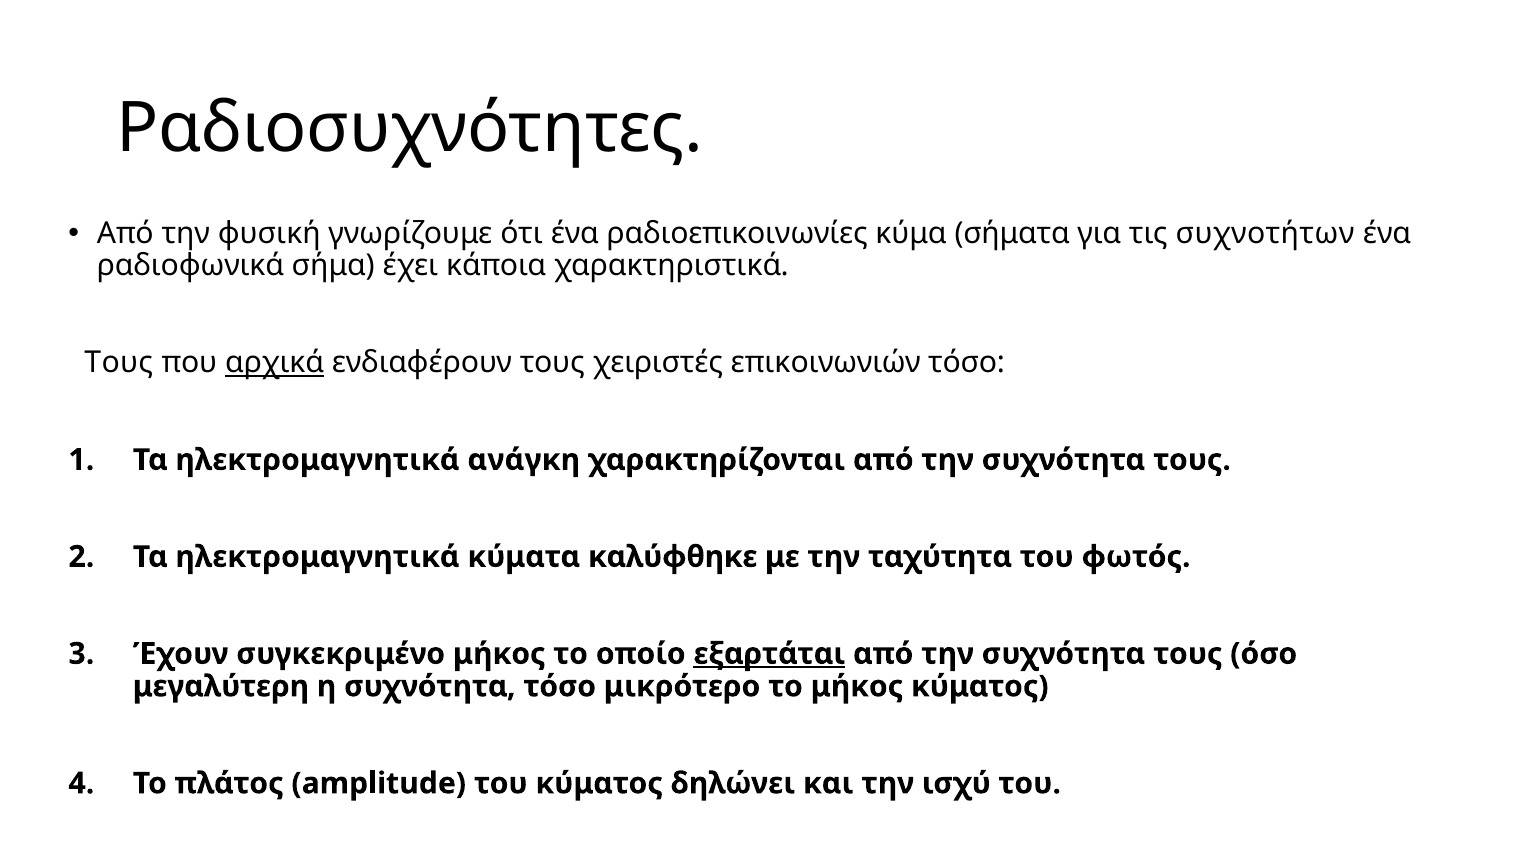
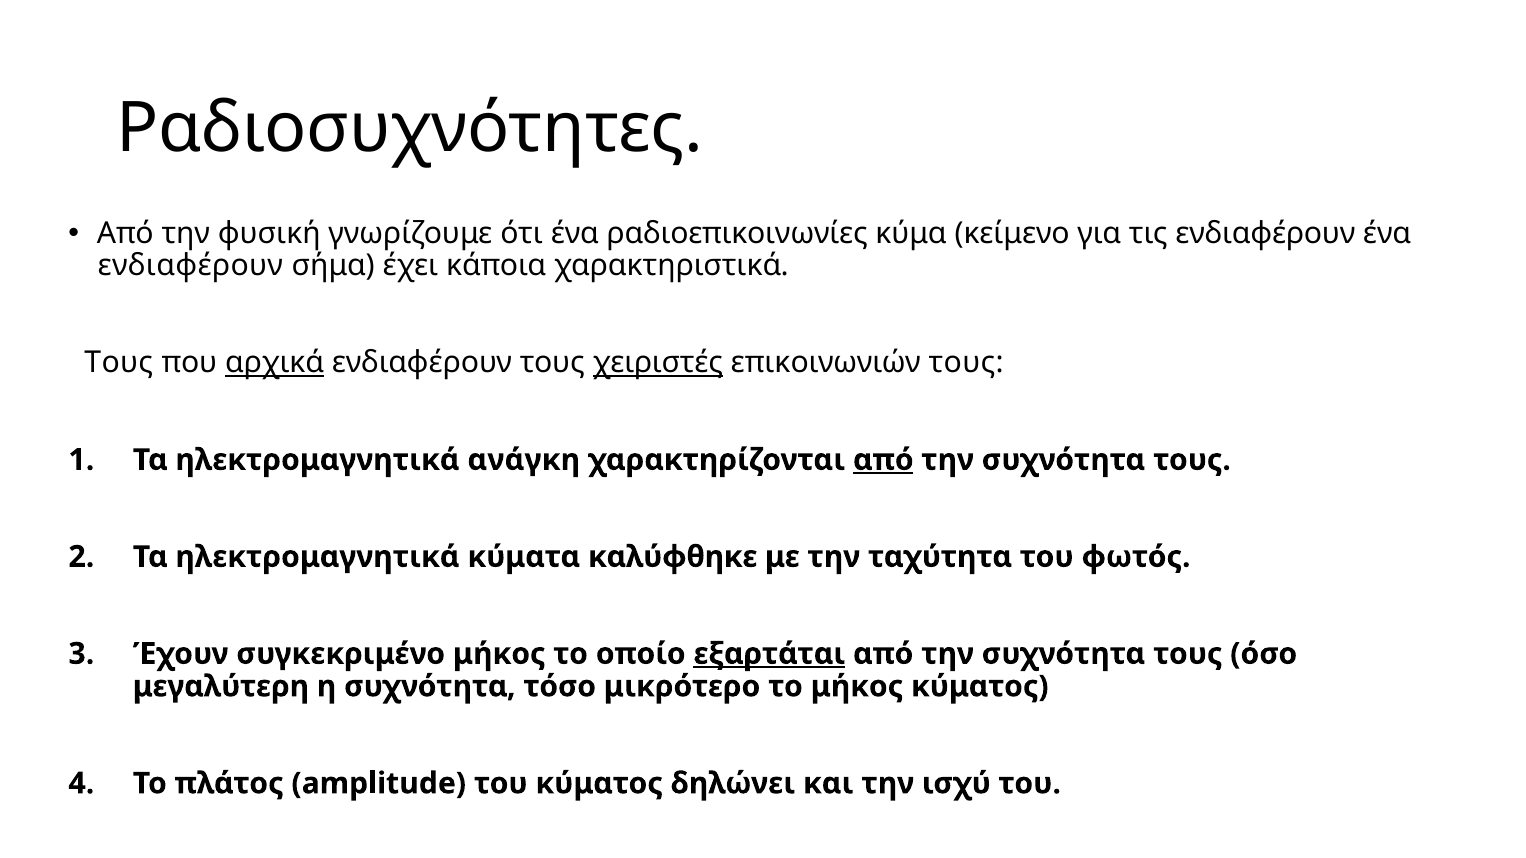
σήματα: σήματα -> κείμενο (1012, 233)
τις συχνοτήτων: συχνοτήτων -> ενδιαφέρουν (1265, 233)
ραδιοφωνικά: ραδιοφωνικά -> ενδιαφέρουν (190, 266)
χειριστές underline: none -> present (658, 363)
επικοινωνιών τόσο: τόσο -> τους (966, 363)
από underline: none -> present (883, 460)
